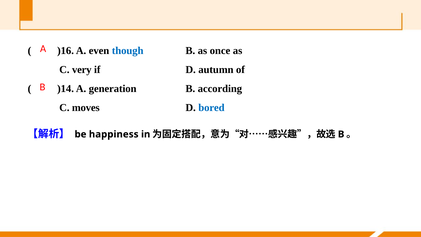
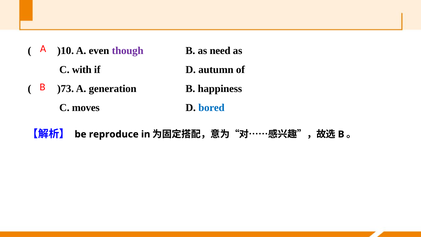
)16: )16 -> )10 (66, 51)
though colour: blue -> purple (128, 51)
once: once -> need (220, 51)
very: very -> with (82, 70)
)14: )14 -> )73 (66, 89)
according: according -> happiness (220, 89)
happiness: happiness -> reproduce (114, 134)
